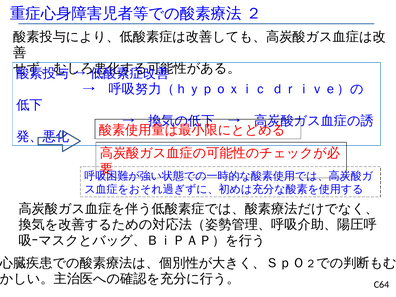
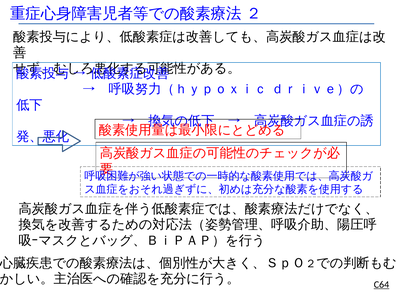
C64 underline: none -> present (381, 285)
